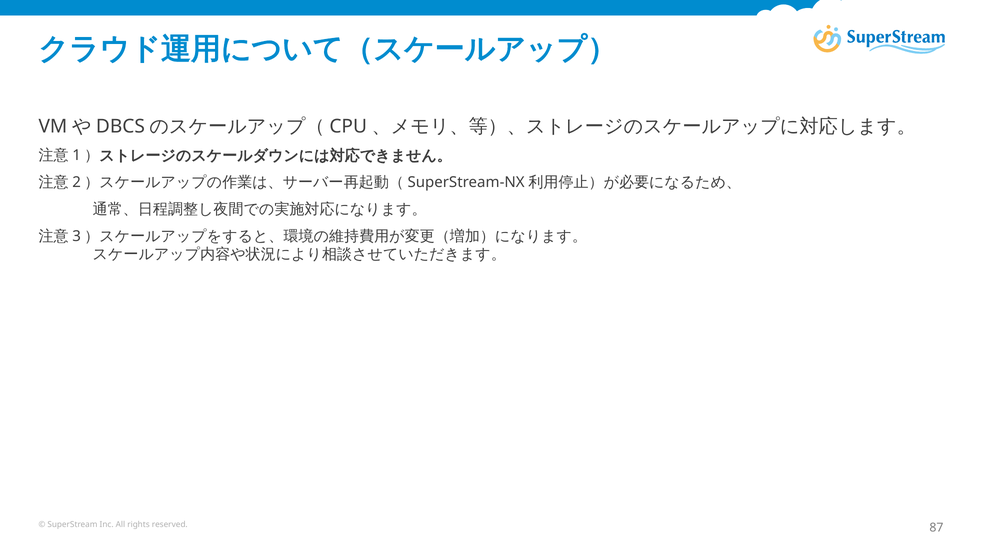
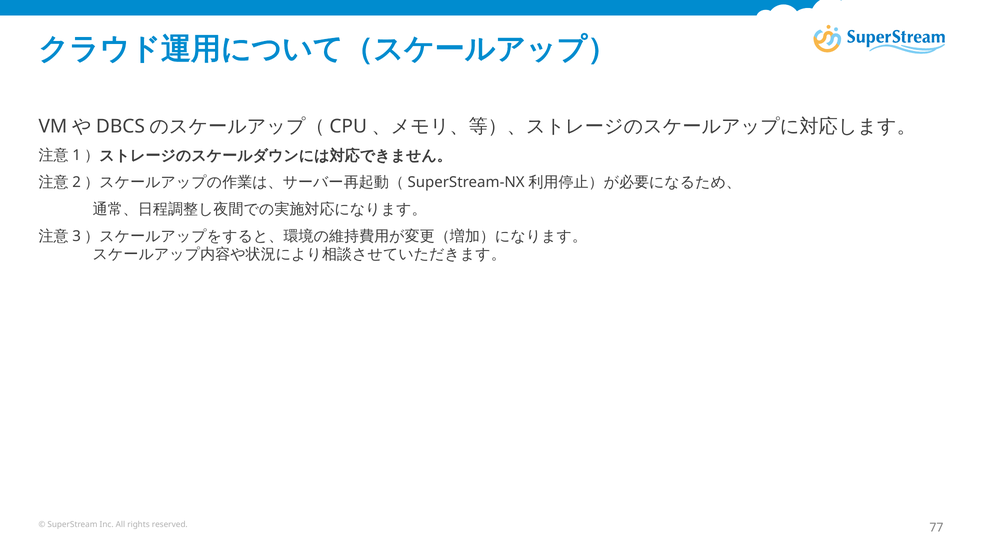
87: 87 -> 77 (936, 528)
